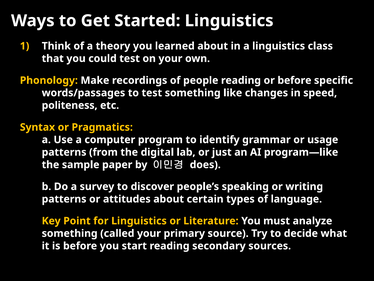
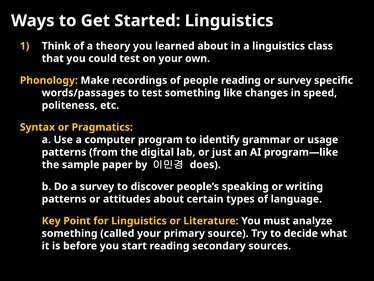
or before: before -> survey (294, 80)
